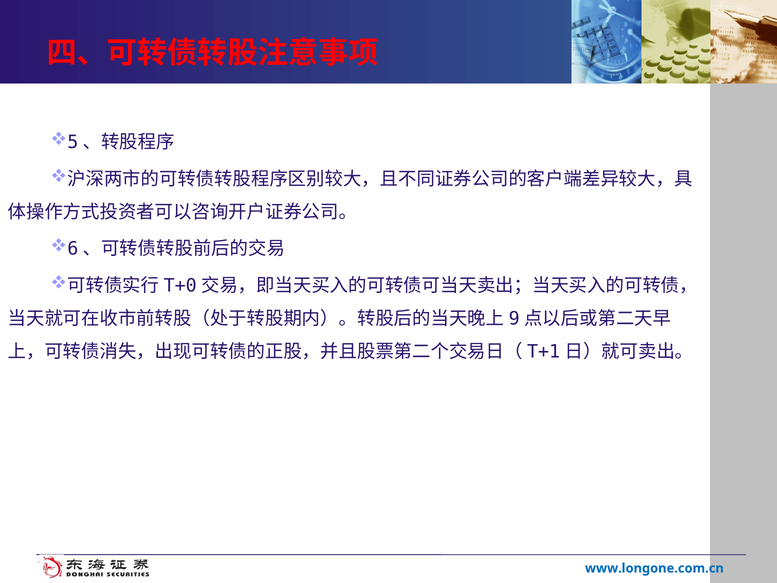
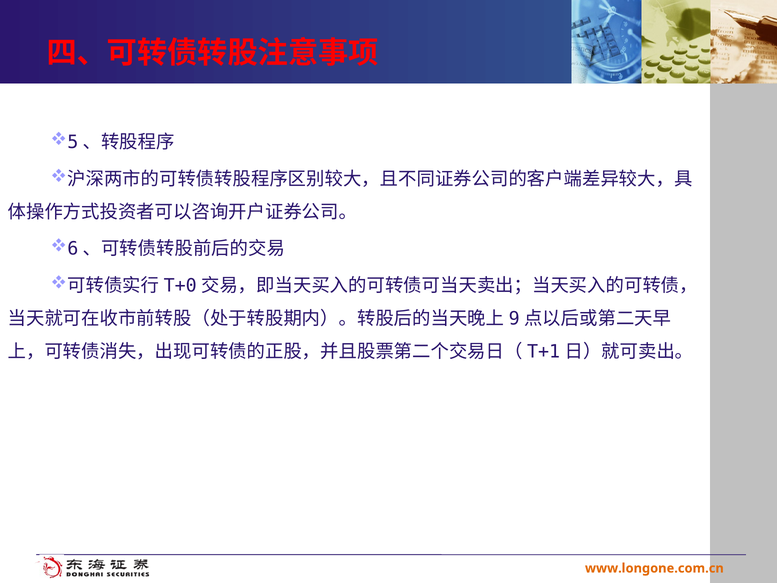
www.longone.com.cn colour: blue -> orange (654, 568)
